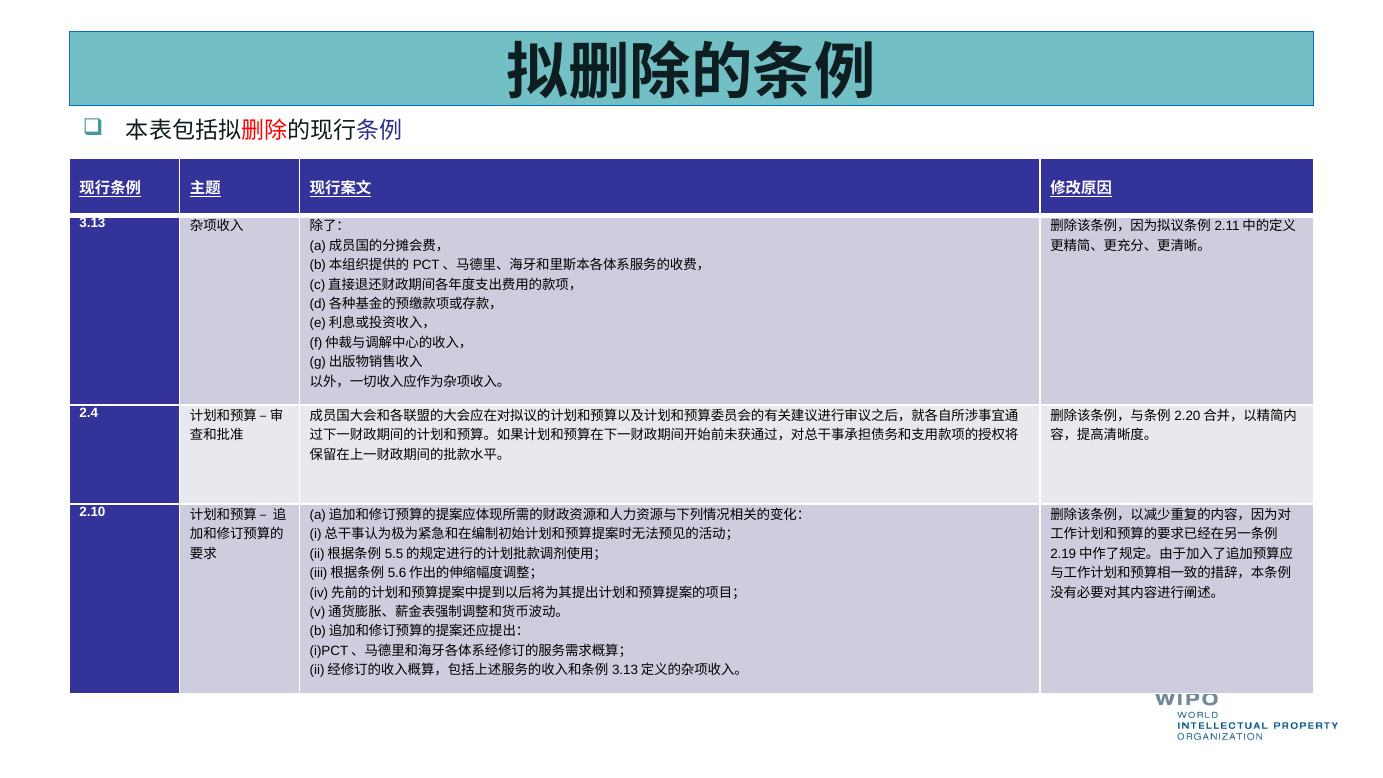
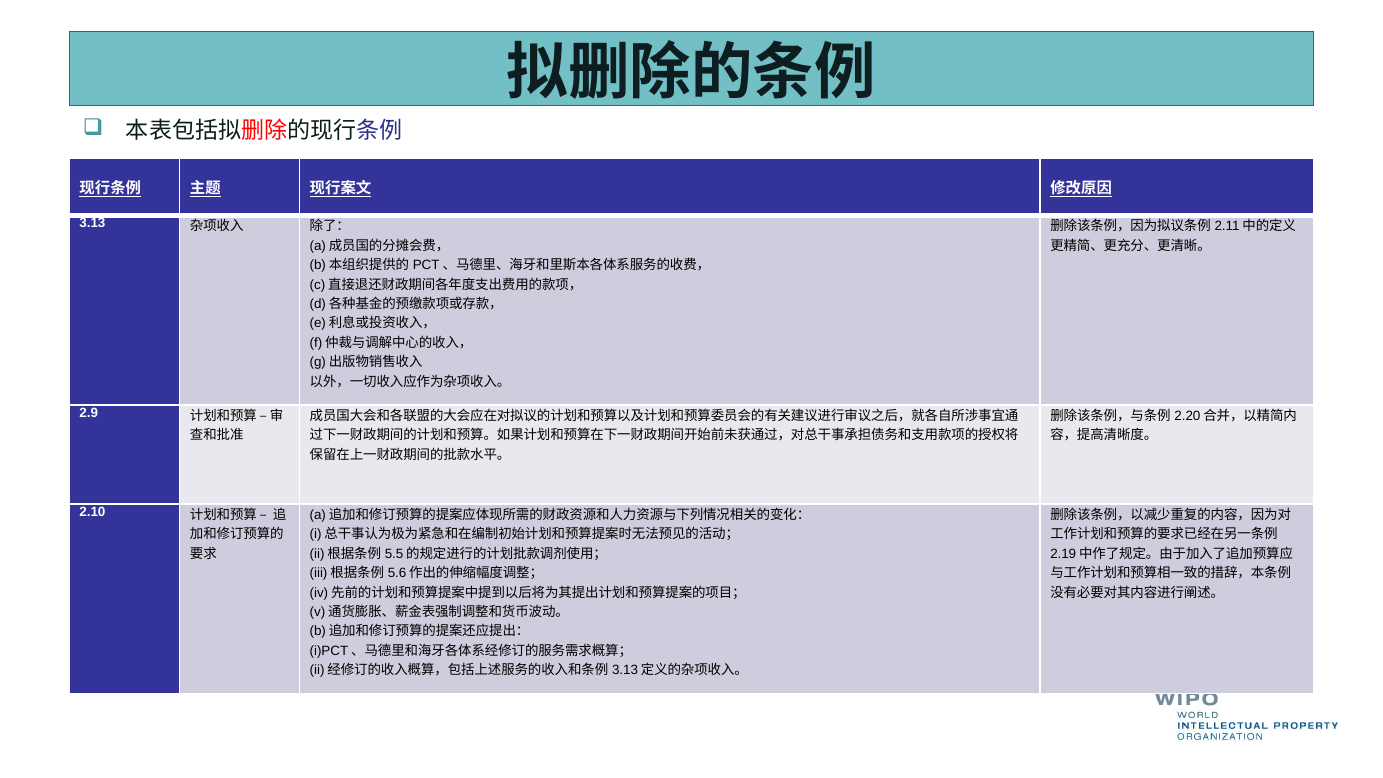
2.4: 2.4 -> 2.9 (89, 413)
